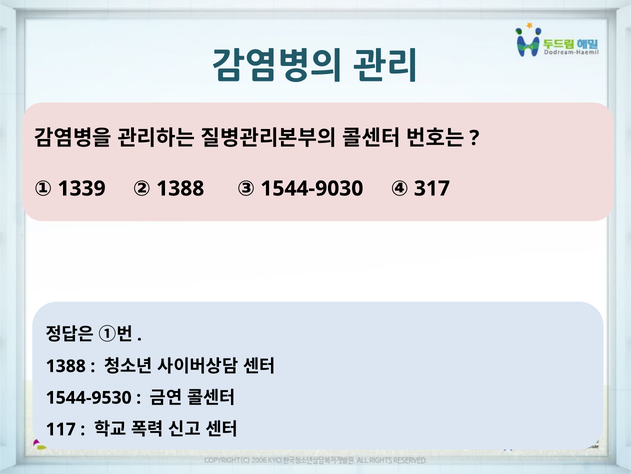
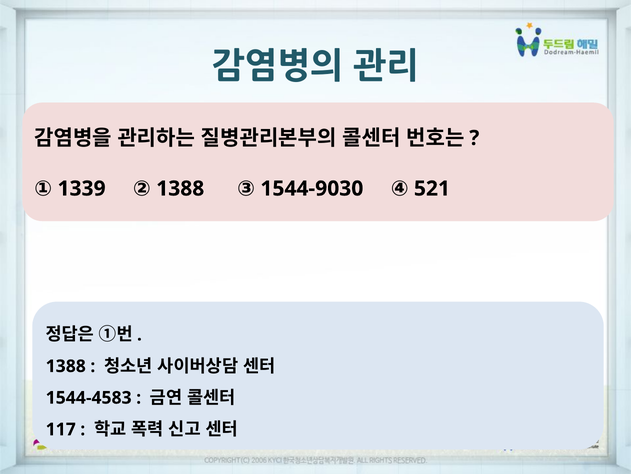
317: 317 -> 521 (432, 188)
1544-9530: 1544-9530 -> 1544-4583 (89, 397)
